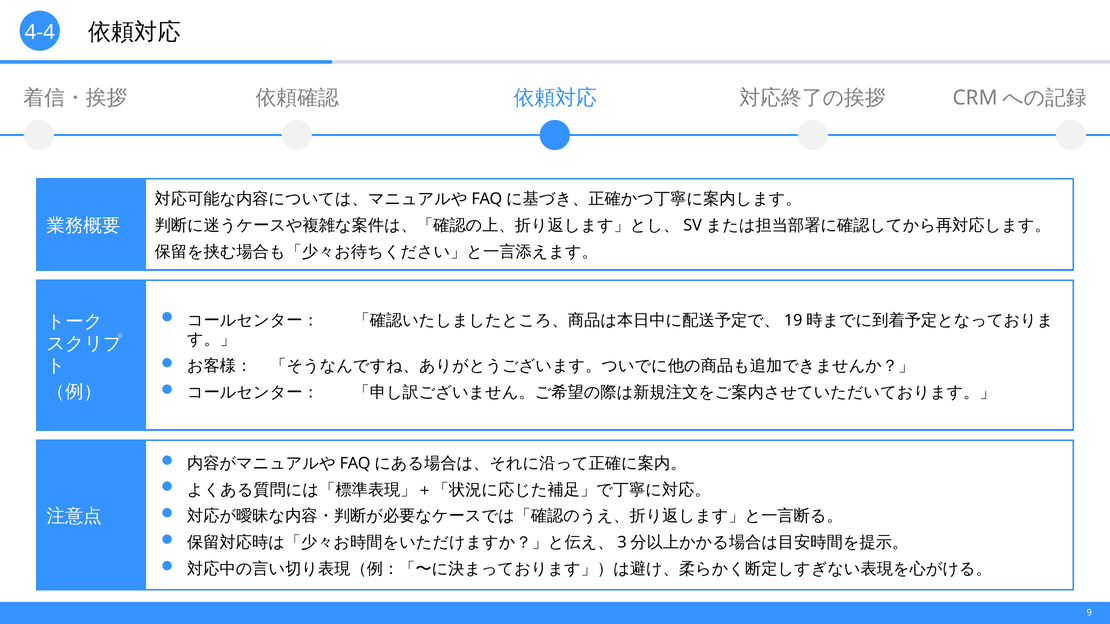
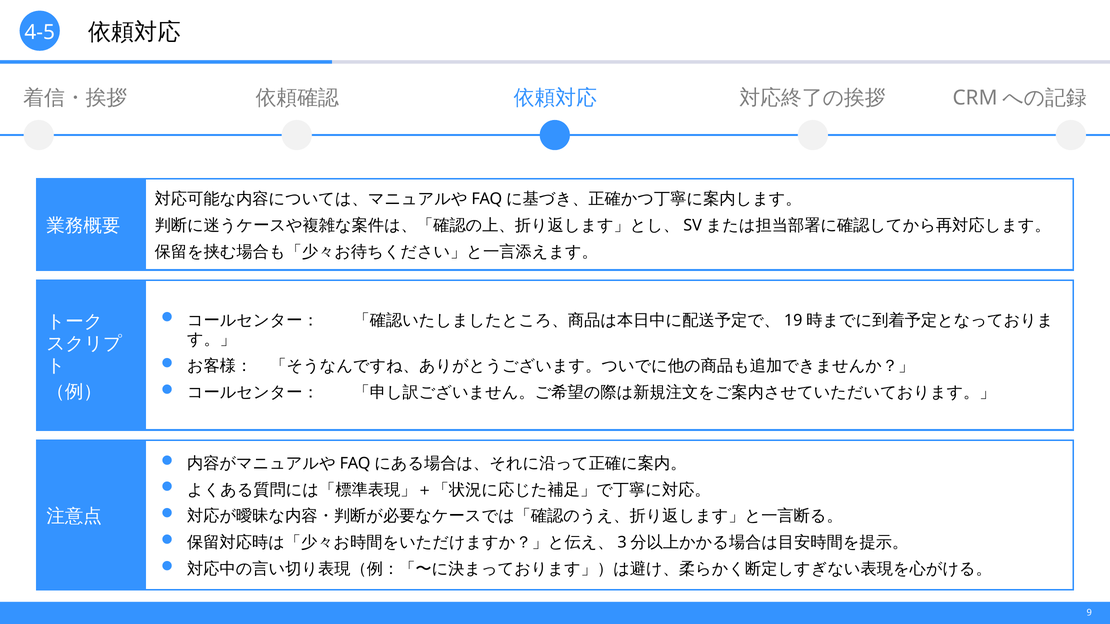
4-4: 4-4 -> 4-5 (40, 32)
